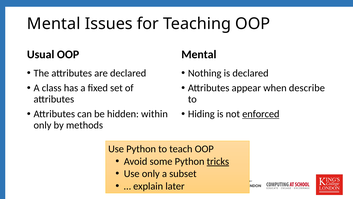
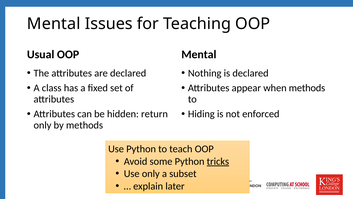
when describe: describe -> methods (307, 88)
within: within -> return (154, 114)
enforced underline: present -> none (261, 114)
